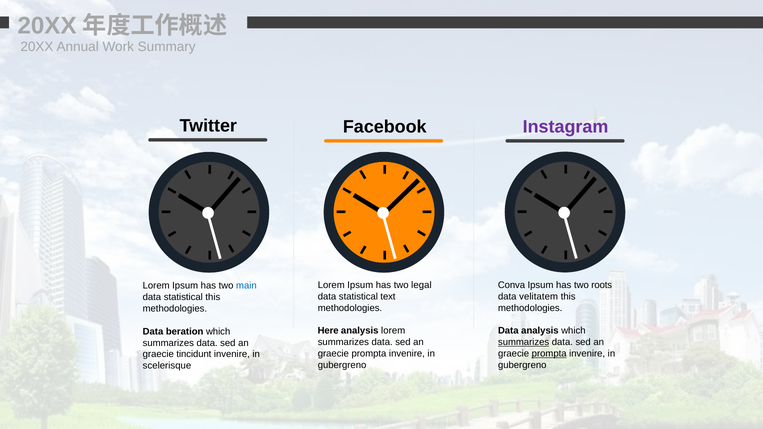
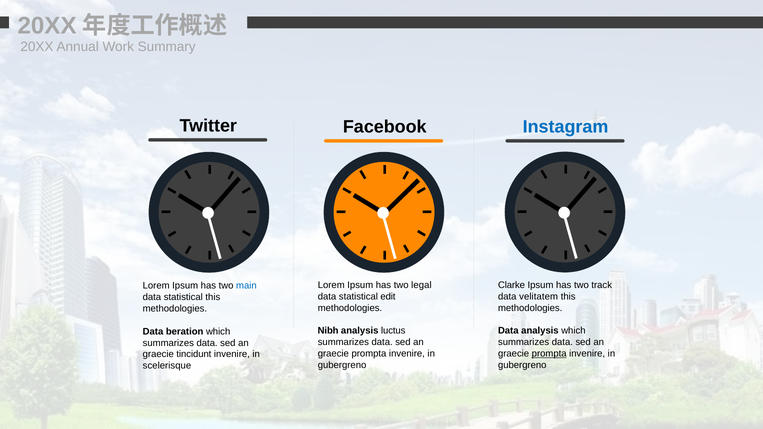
Instagram colour: purple -> blue (566, 127)
Conva: Conva -> Clarke (512, 285)
roots: roots -> track (602, 285)
text: text -> edit (388, 297)
Here: Here -> Nibh (328, 331)
analysis lorem: lorem -> luctus (393, 331)
summarizes underline: present -> none (524, 342)
